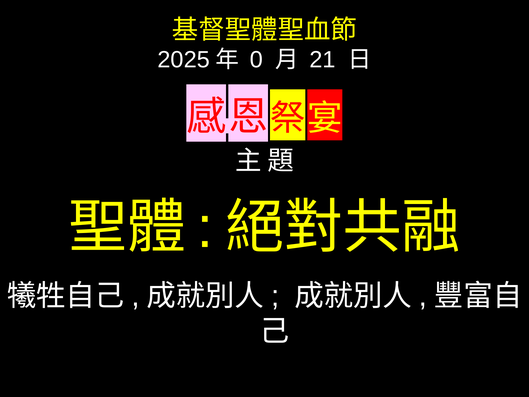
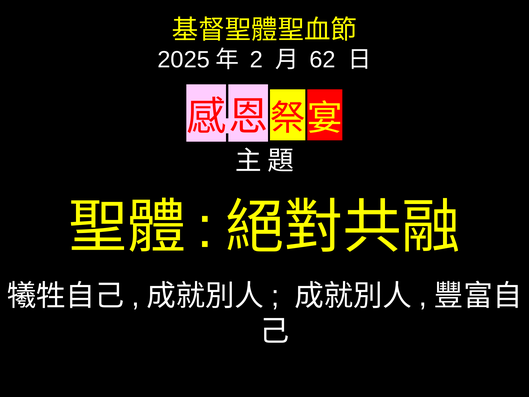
0: 0 -> 2 (256, 60)
21: 21 -> 62 (323, 60)
